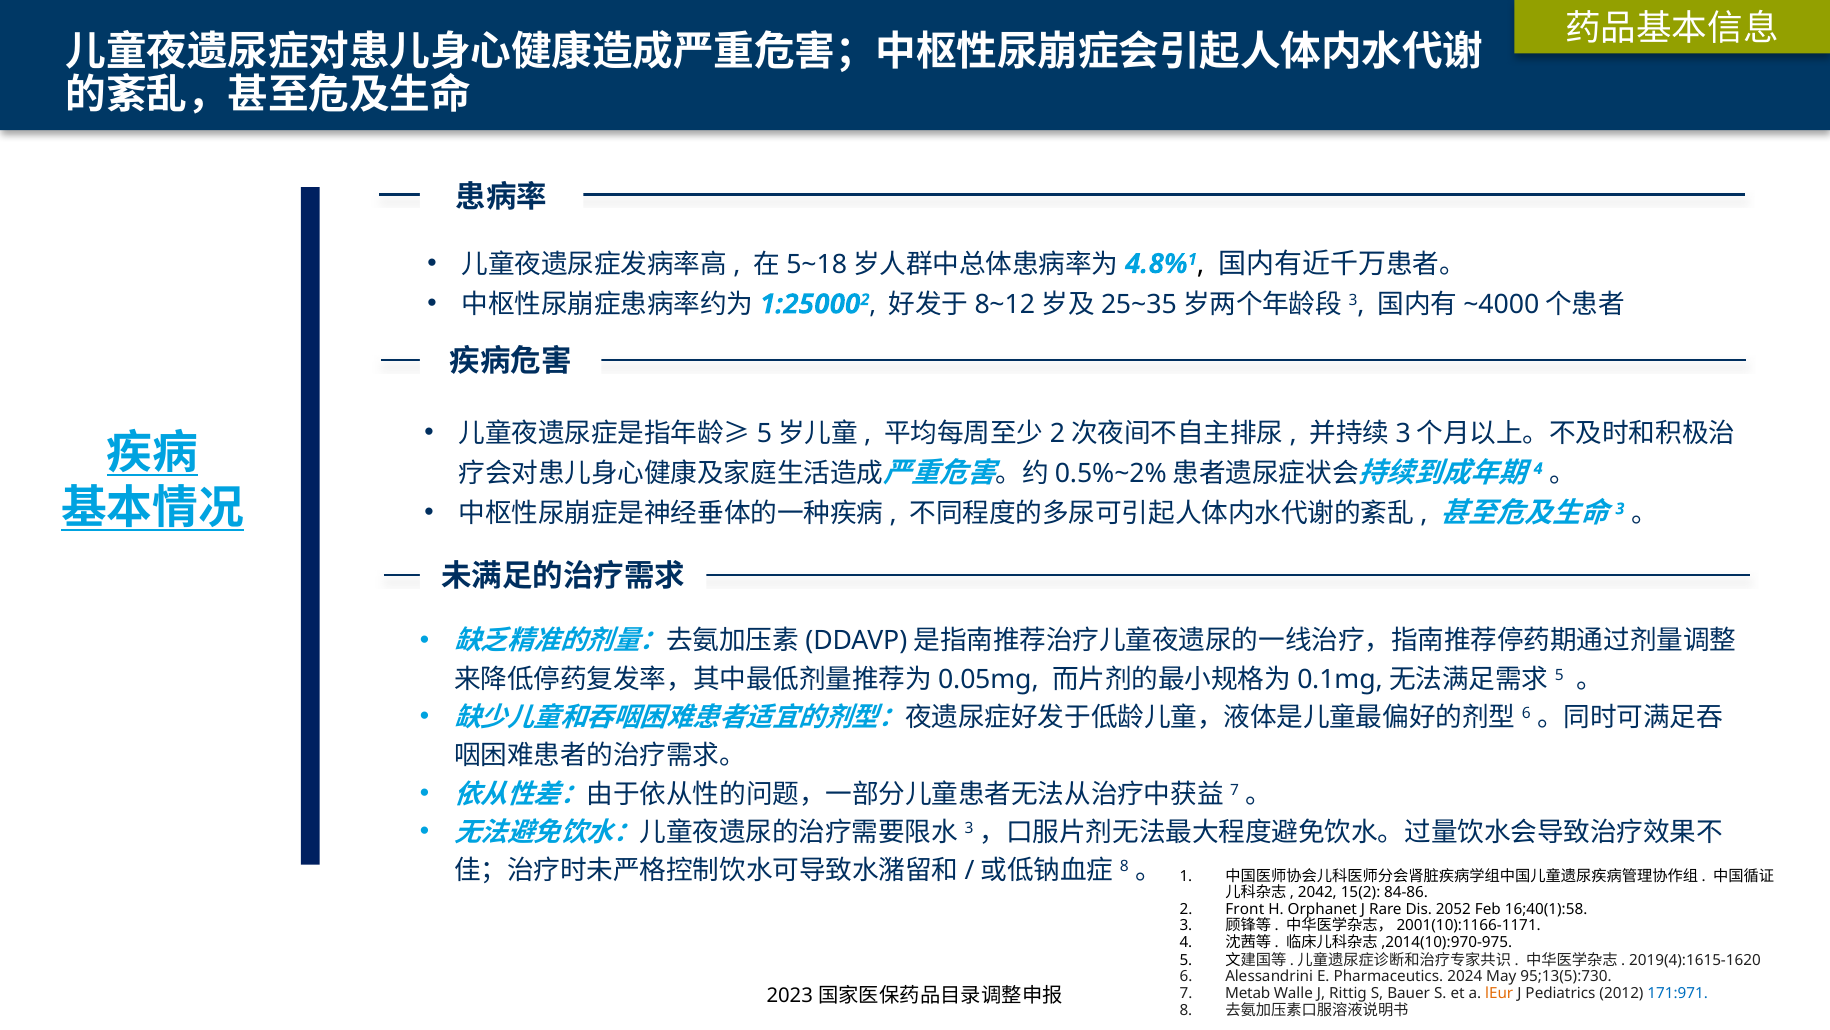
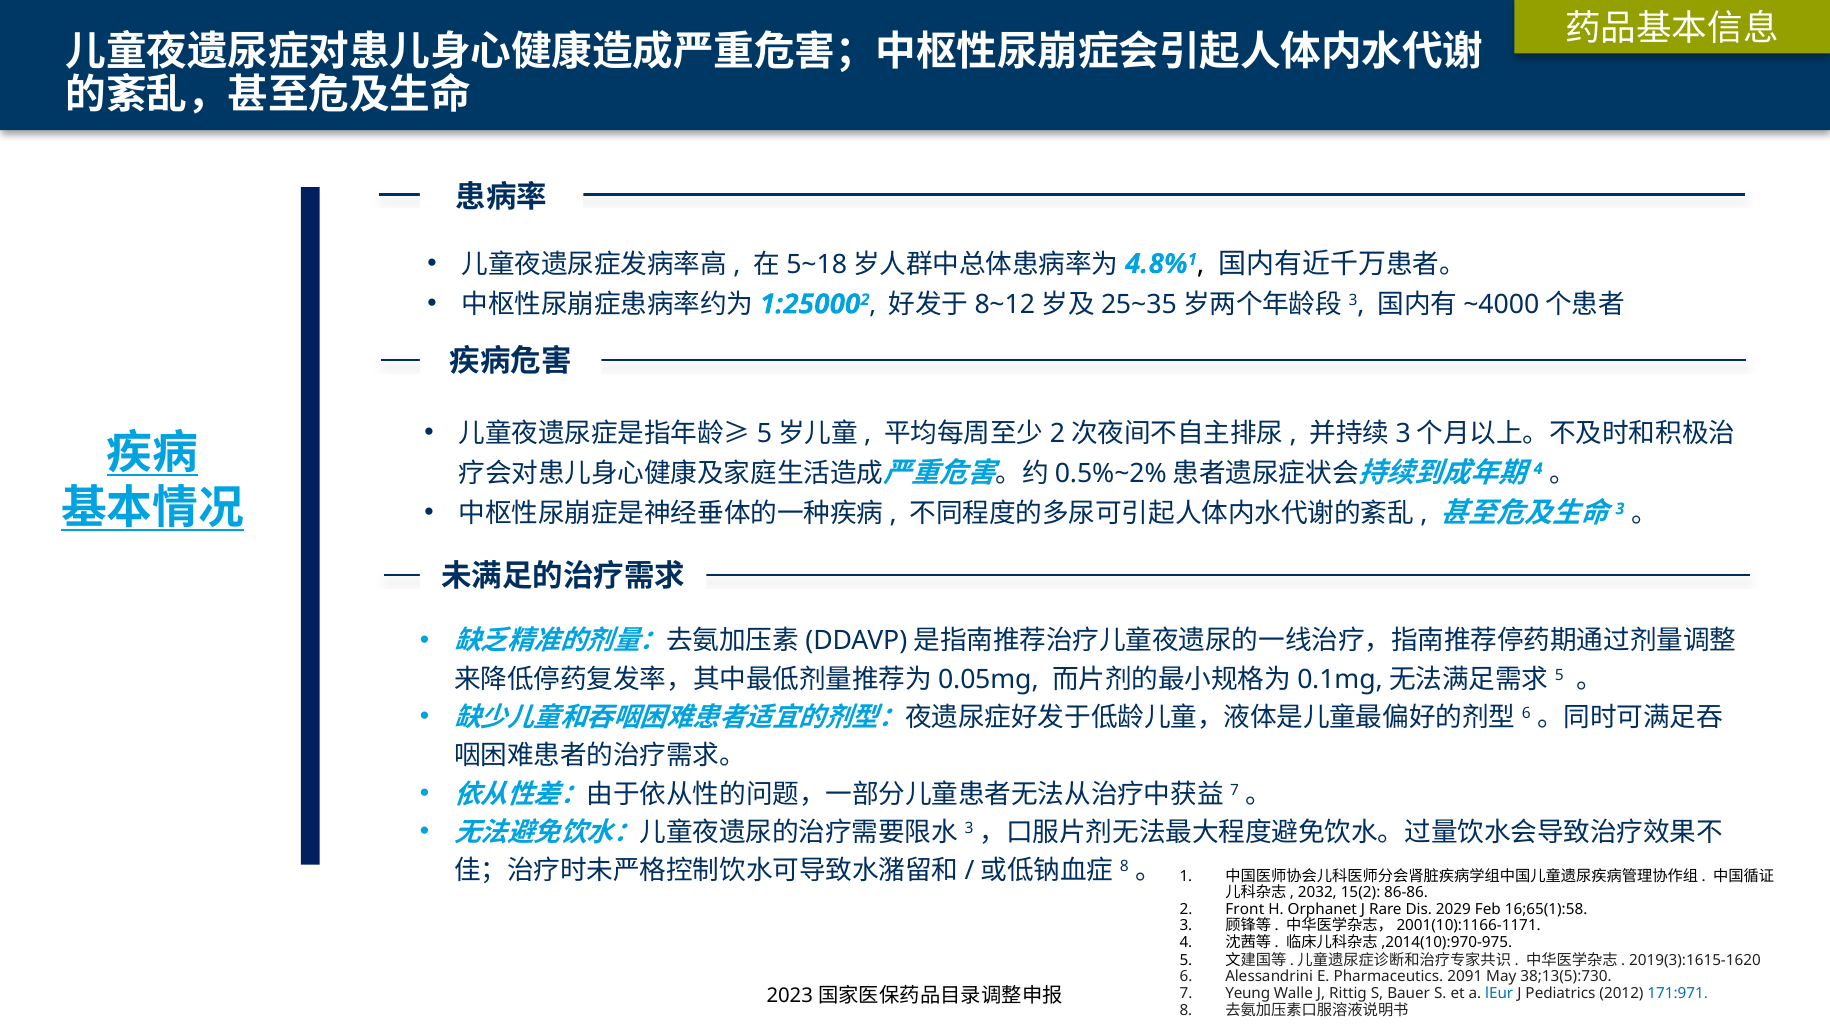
2042: 2042 -> 2032 (1317, 892)
84-86: 84-86 -> 86-86 (1406, 892)
2052: 2052 -> 2029 (1453, 909)
16;40(1):58: 16;40(1):58 -> 16;65(1):58 (1546, 909)
2019(4):1615-1620: 2019(4):1615-1620 -> 2019(3):1615-1620 (1695, 960)
2024: 2024 -> 2091 (1465, 976)
95;13(5):730: 95;13(5):730 -> 38;13(5):730 (1566, 976)
Metab: Metab -> Yeung (1248, 993)
lEur colour: orange -> blue (1499, 993)
